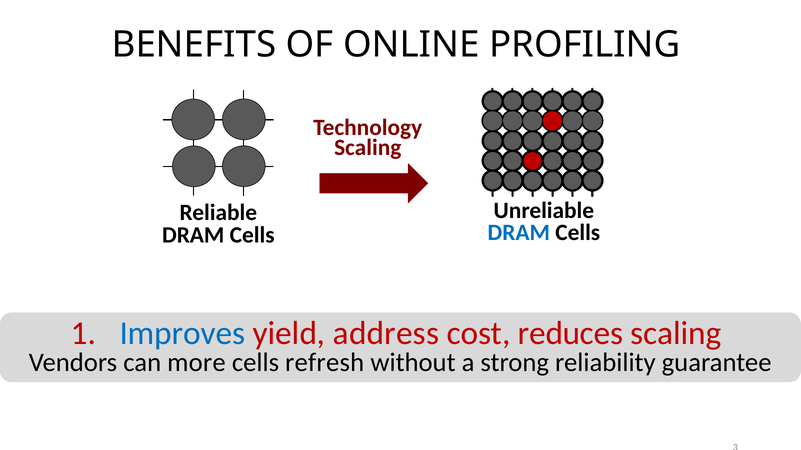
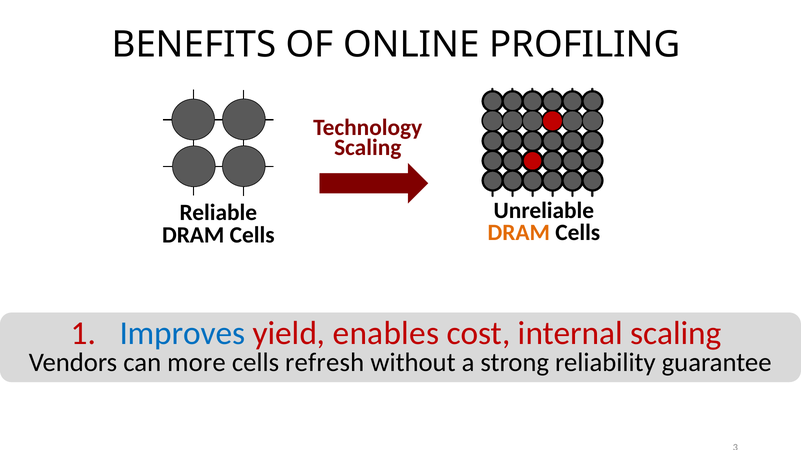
DRAM colour: blue -> orange (519, 233)
address: address -> enables (386, 334)
reduces: reduces -> internal (570, 334)
